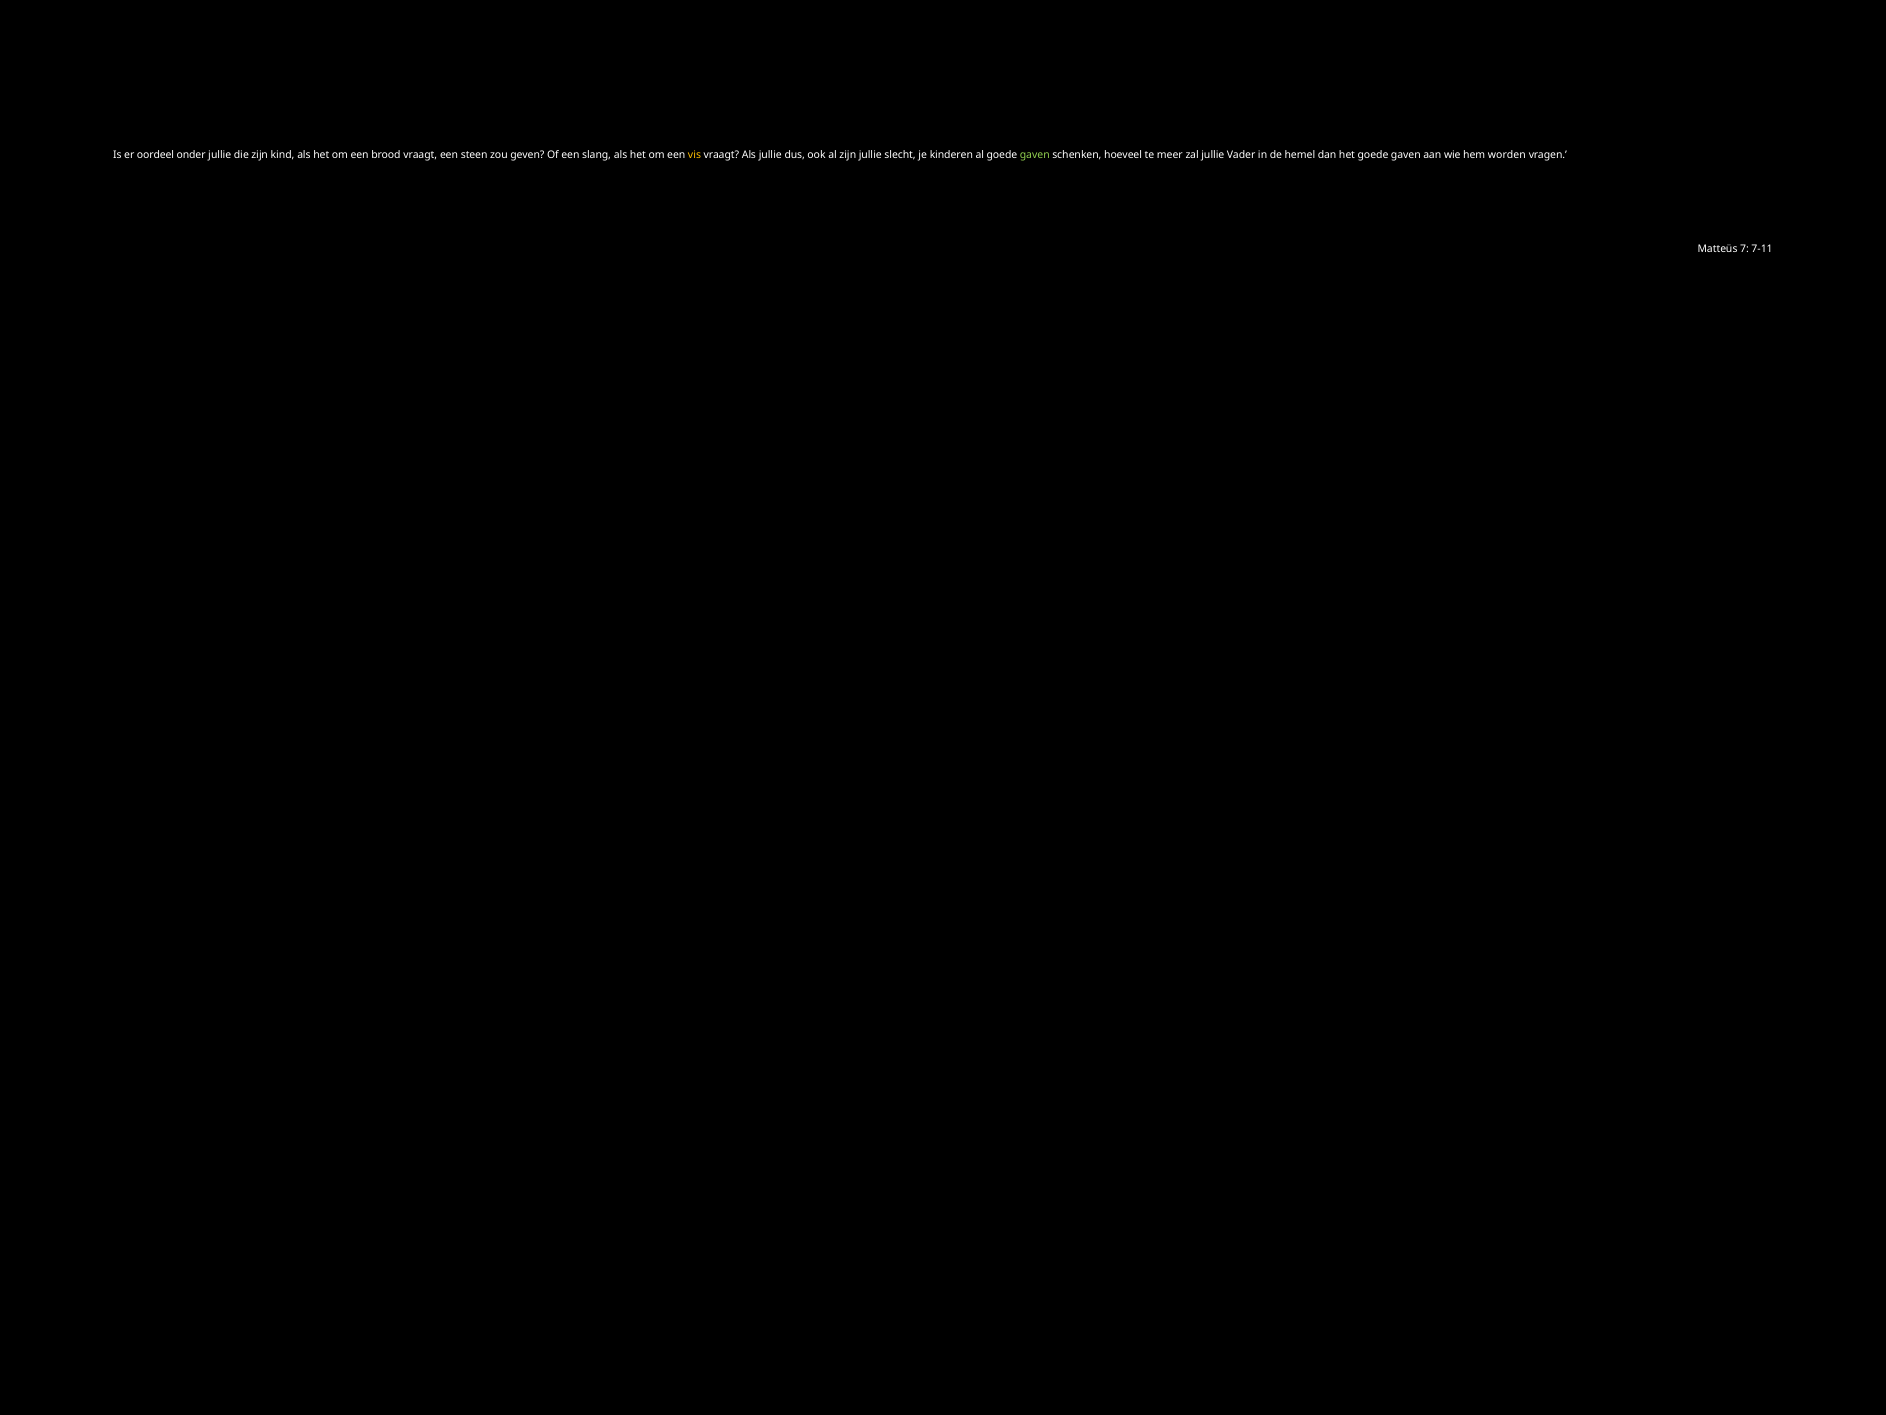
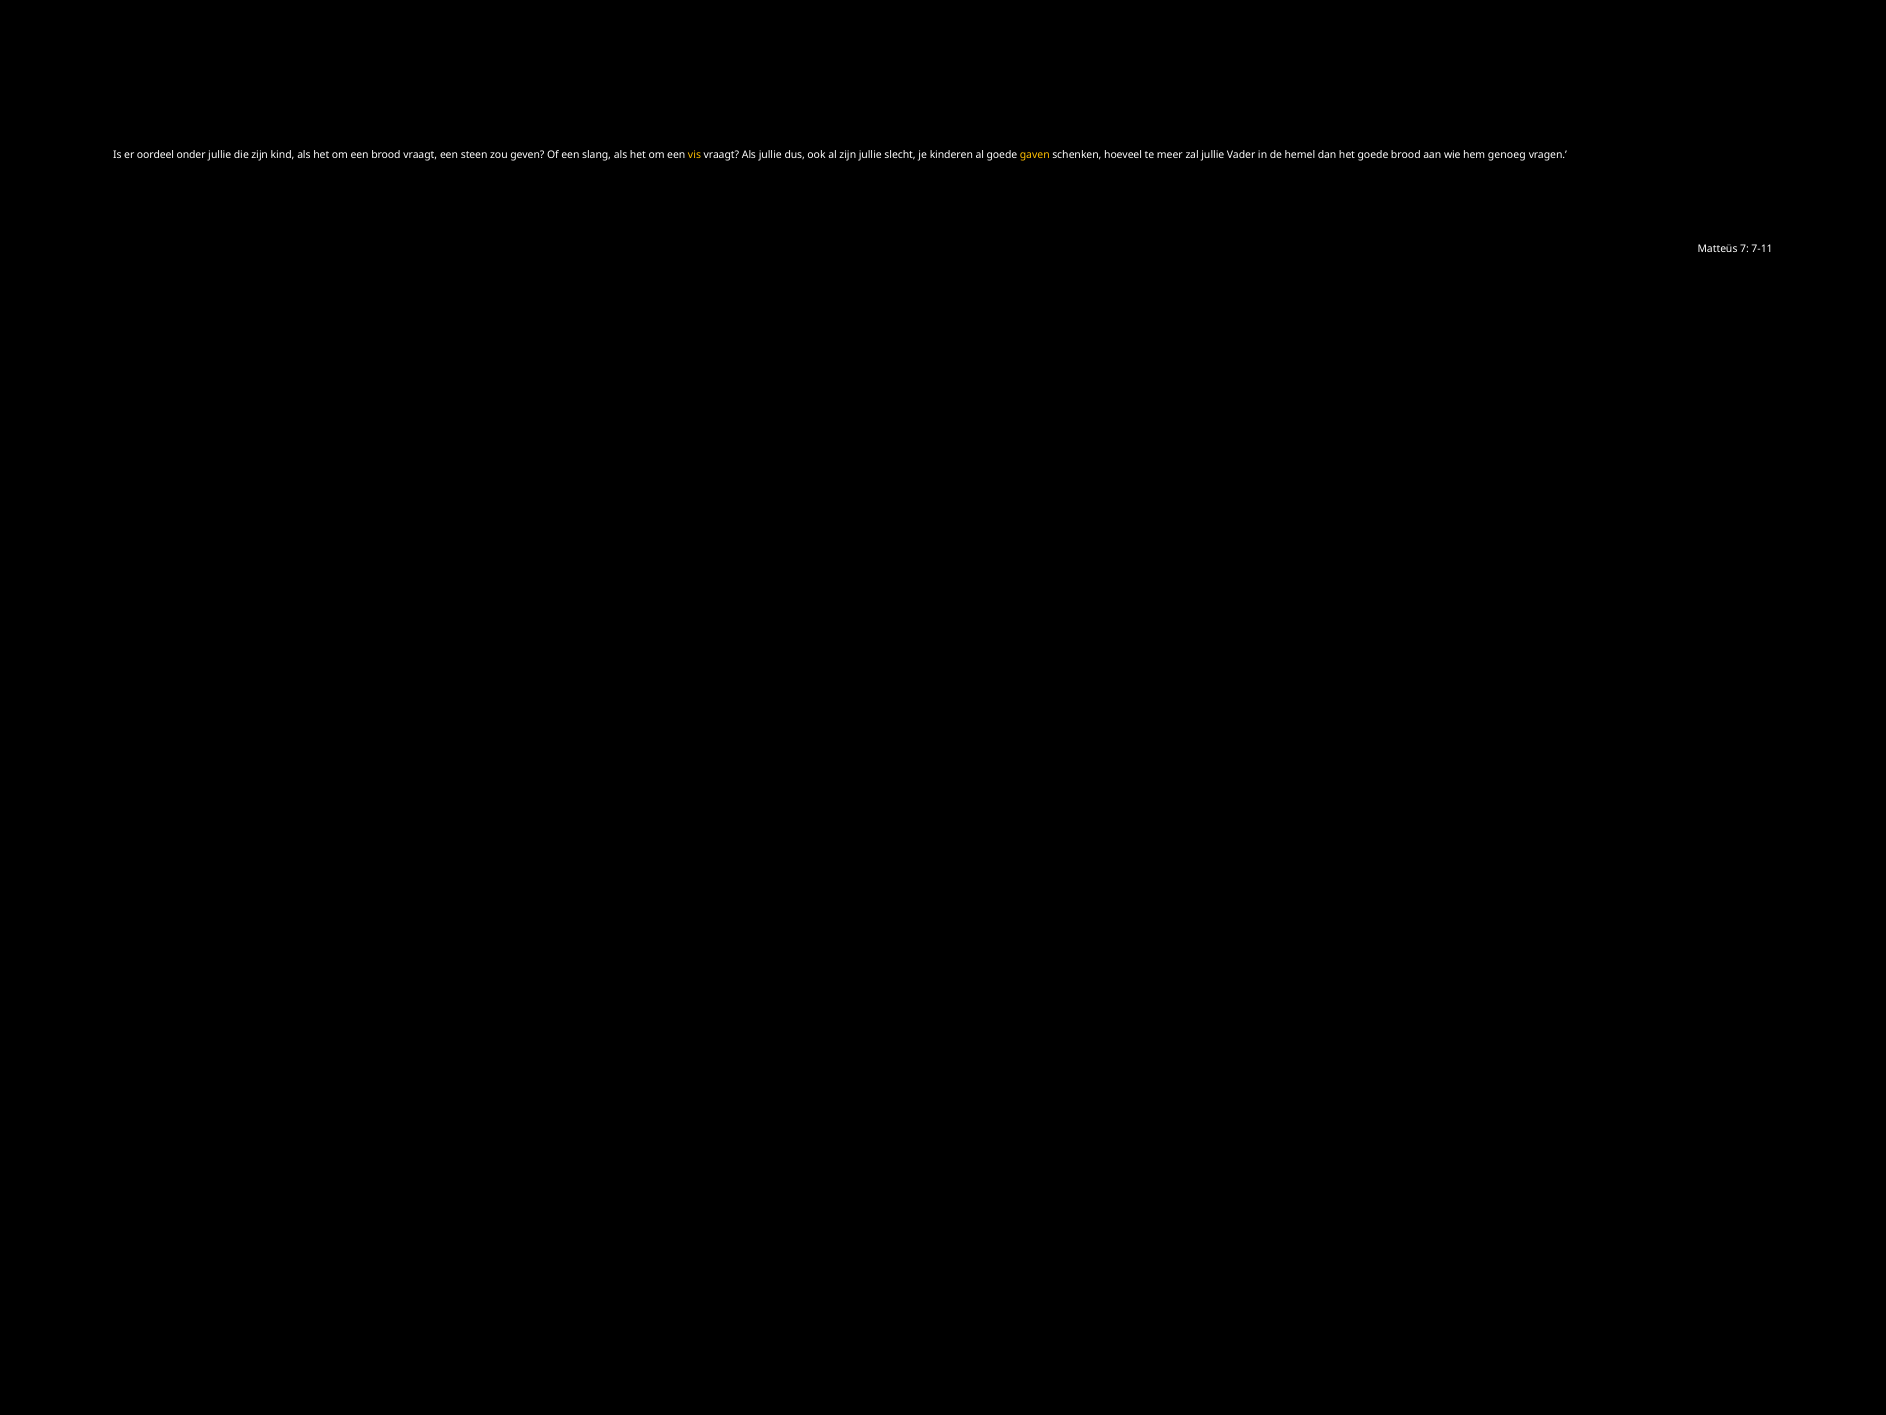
gaven colour: light green -> yellow (1035, 155)
het goede gaven: gaven -> brood (1406, 155)
worden: worden -> genoeg (1507, 155)
